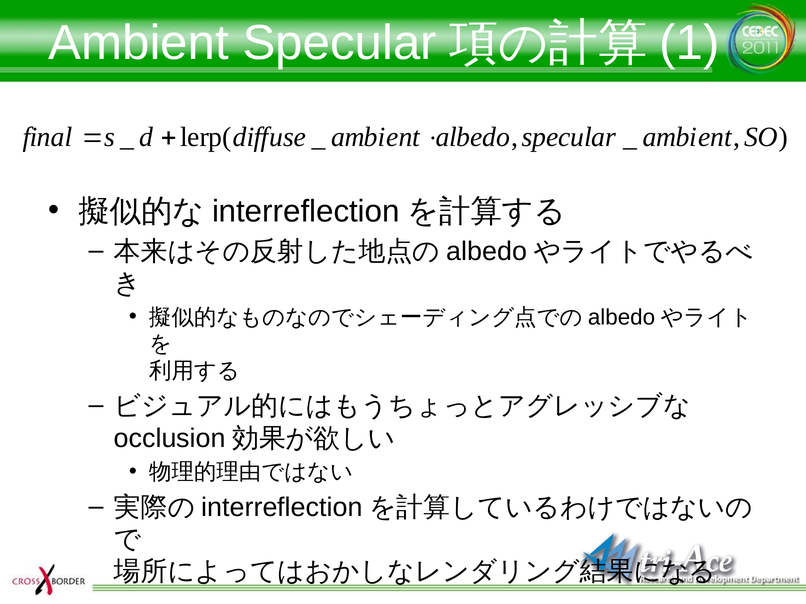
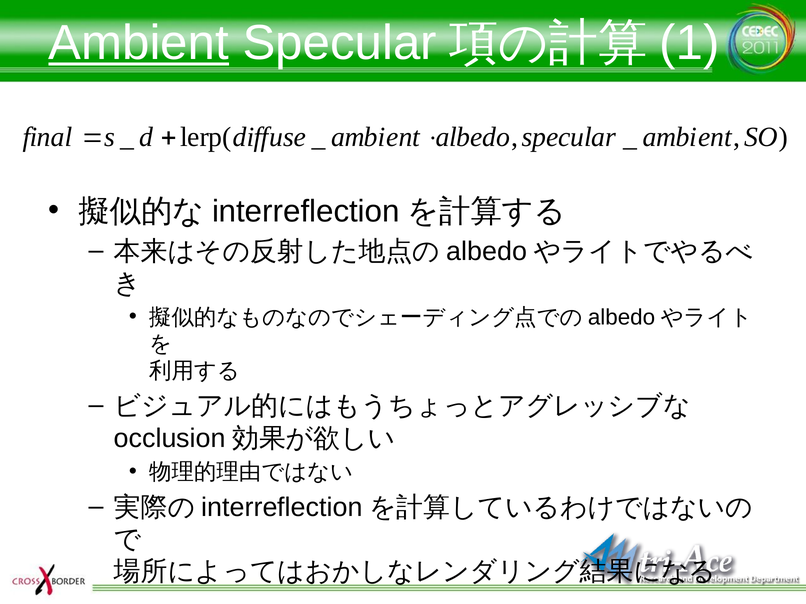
Ambient underline: none -> present (139, 43)
